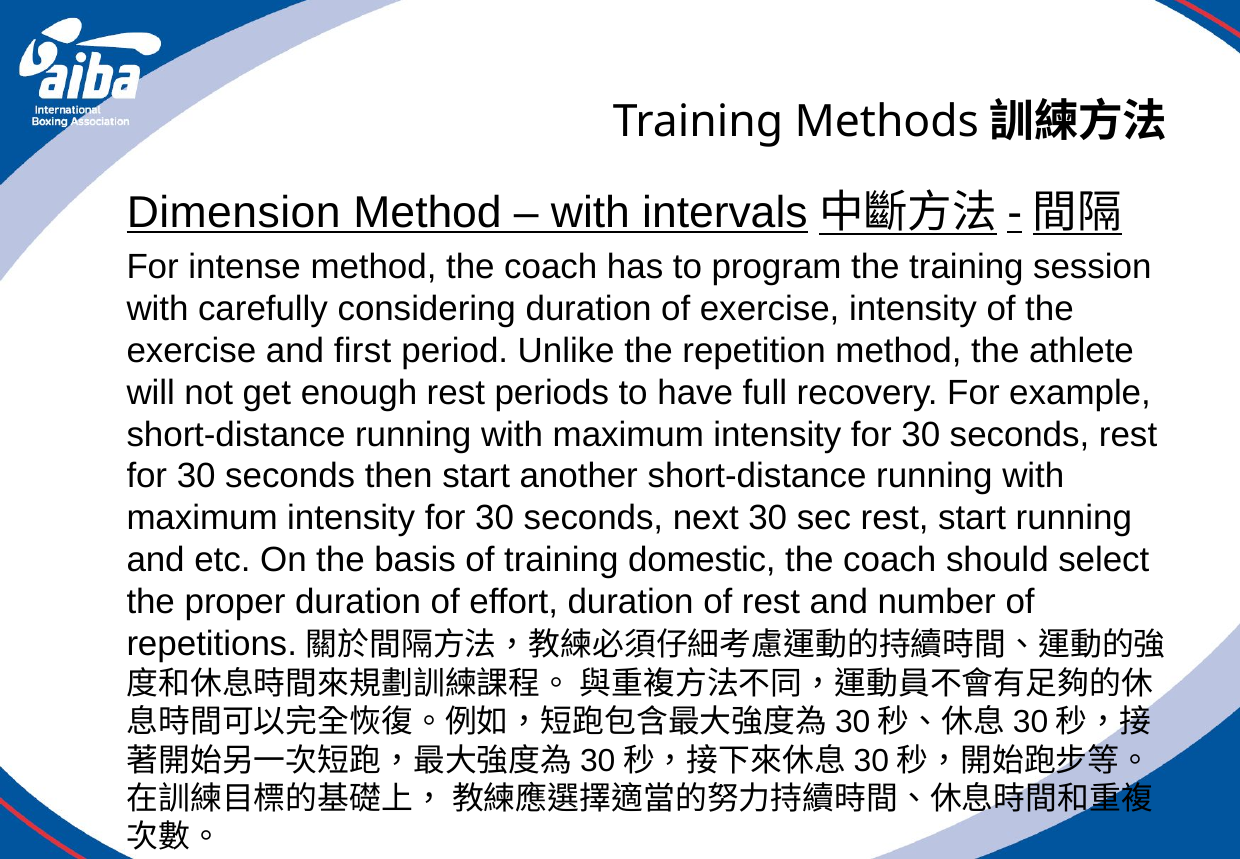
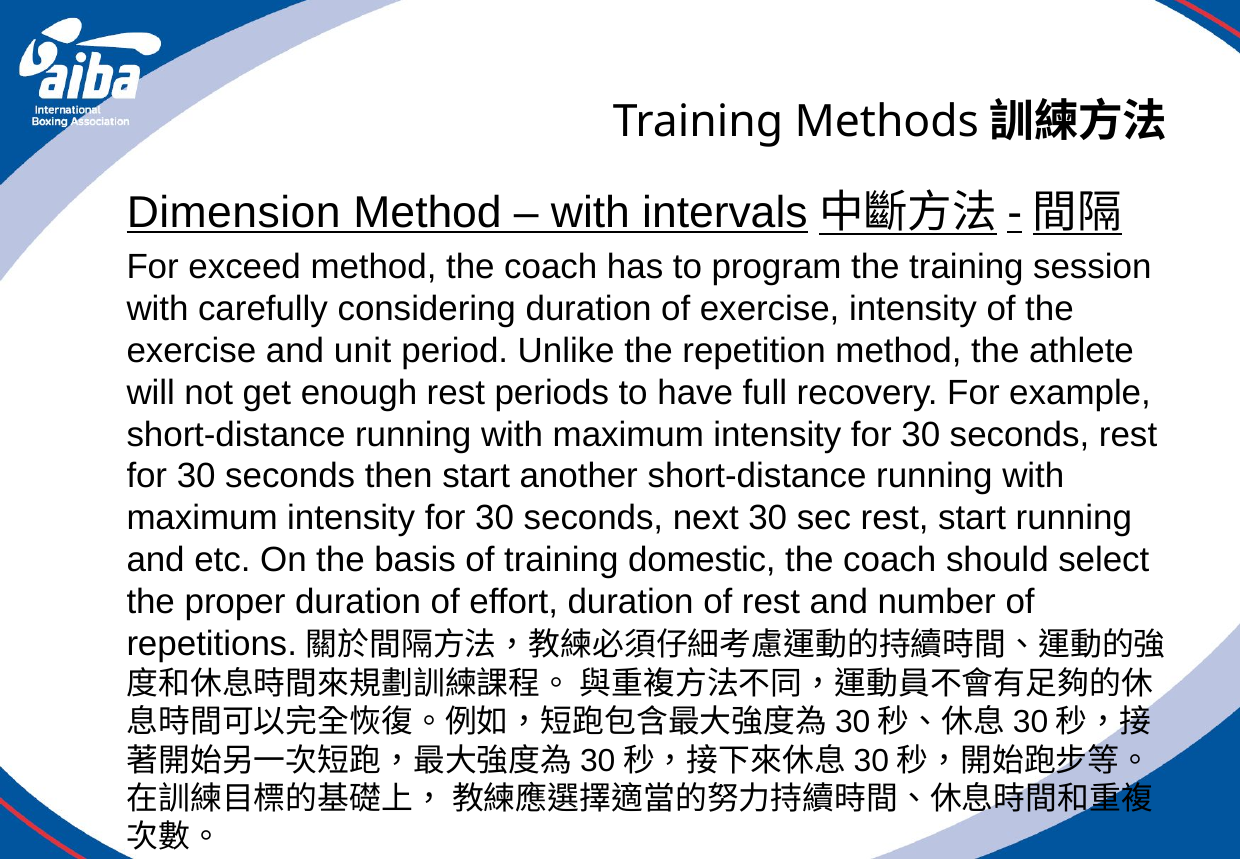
intense: intense -> exceed (245, 266)
first: first -> unit (363, 350)
